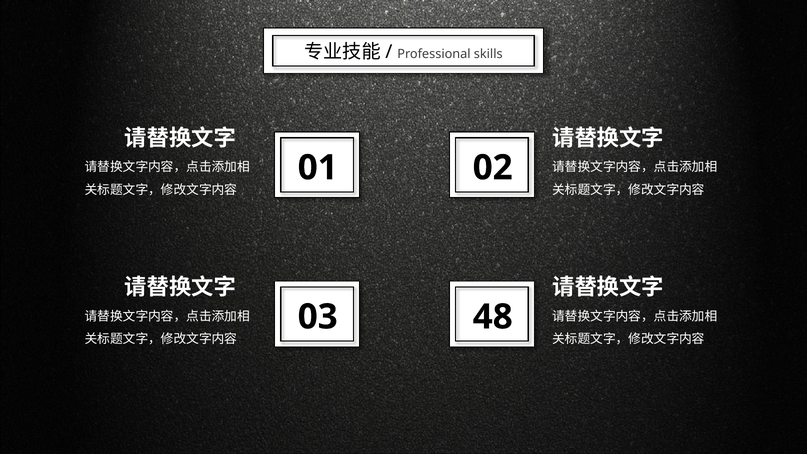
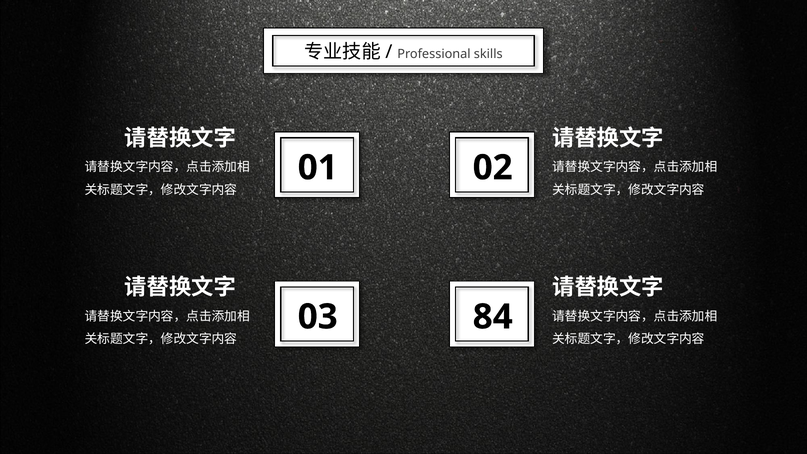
48: 48 -> 84 (493, 317)
